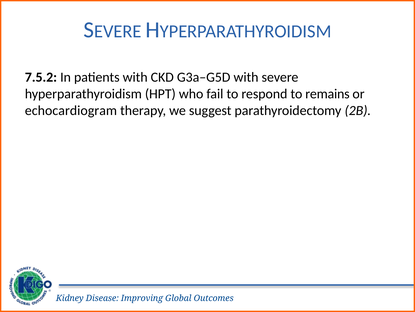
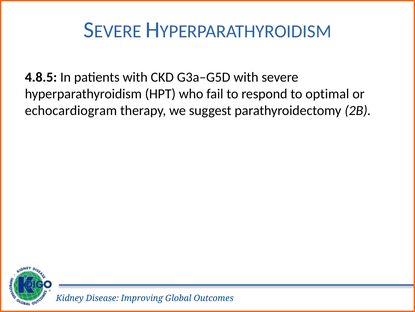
7.5.2: 7.5.2 -> 4.8.5 (41, 77)
remains: remains -> optimal (327, 94)
